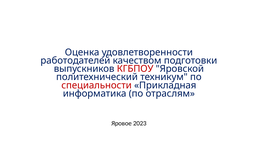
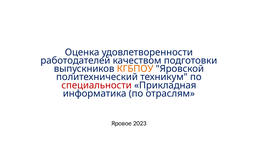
КГБПОУ colour: red -> orange (135, 69)
